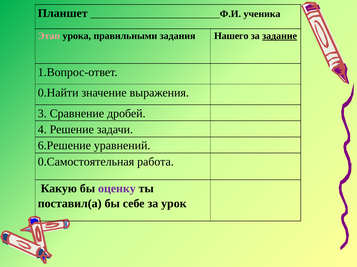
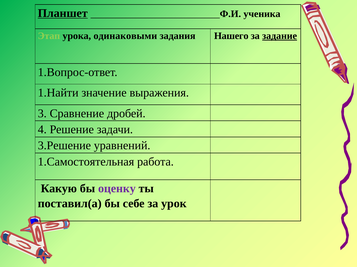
Планшет underline: none -> present (63, 13)
Этап colour: pink -> light green (49, 36)
правильными: правильными -> одинаковыми (125, 36)
0.Найти: 0.Найти -> 1.Найти (58, 93)
6.Решение: 6.Решение -> 3.Решение (64, 146)
0.Самостоятельная: 0.Самостоятельная -> 1.Самостоятельная (86, 162)
